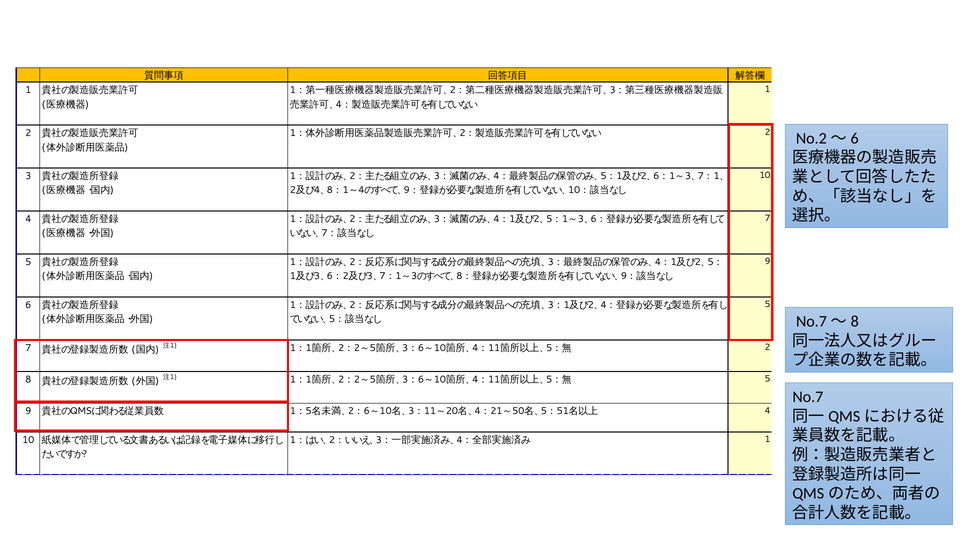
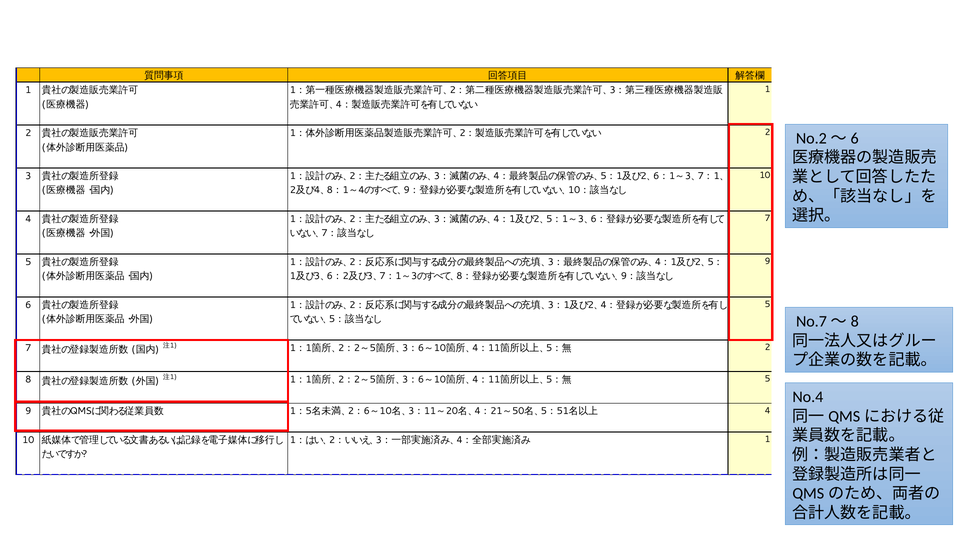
No.7: No.7 -> No.4 (808, 397)
